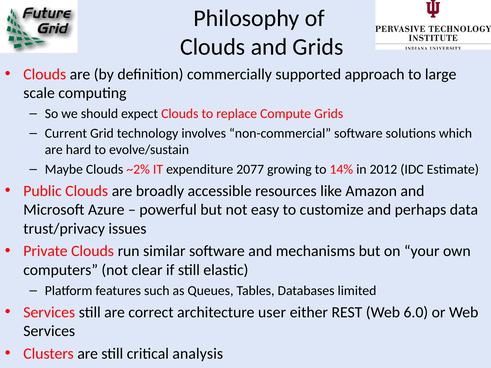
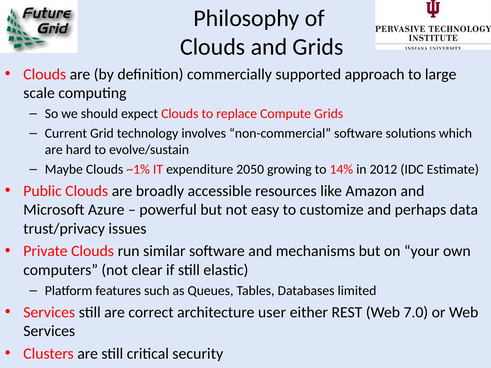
~2%: ~2% -> ~1% (138, 170)
2077: 2077 -> 2050 (250, 170)
6.0: 6.0 -> 7.0 (416, 312)
analysis: analysis -> security (198, 354)
